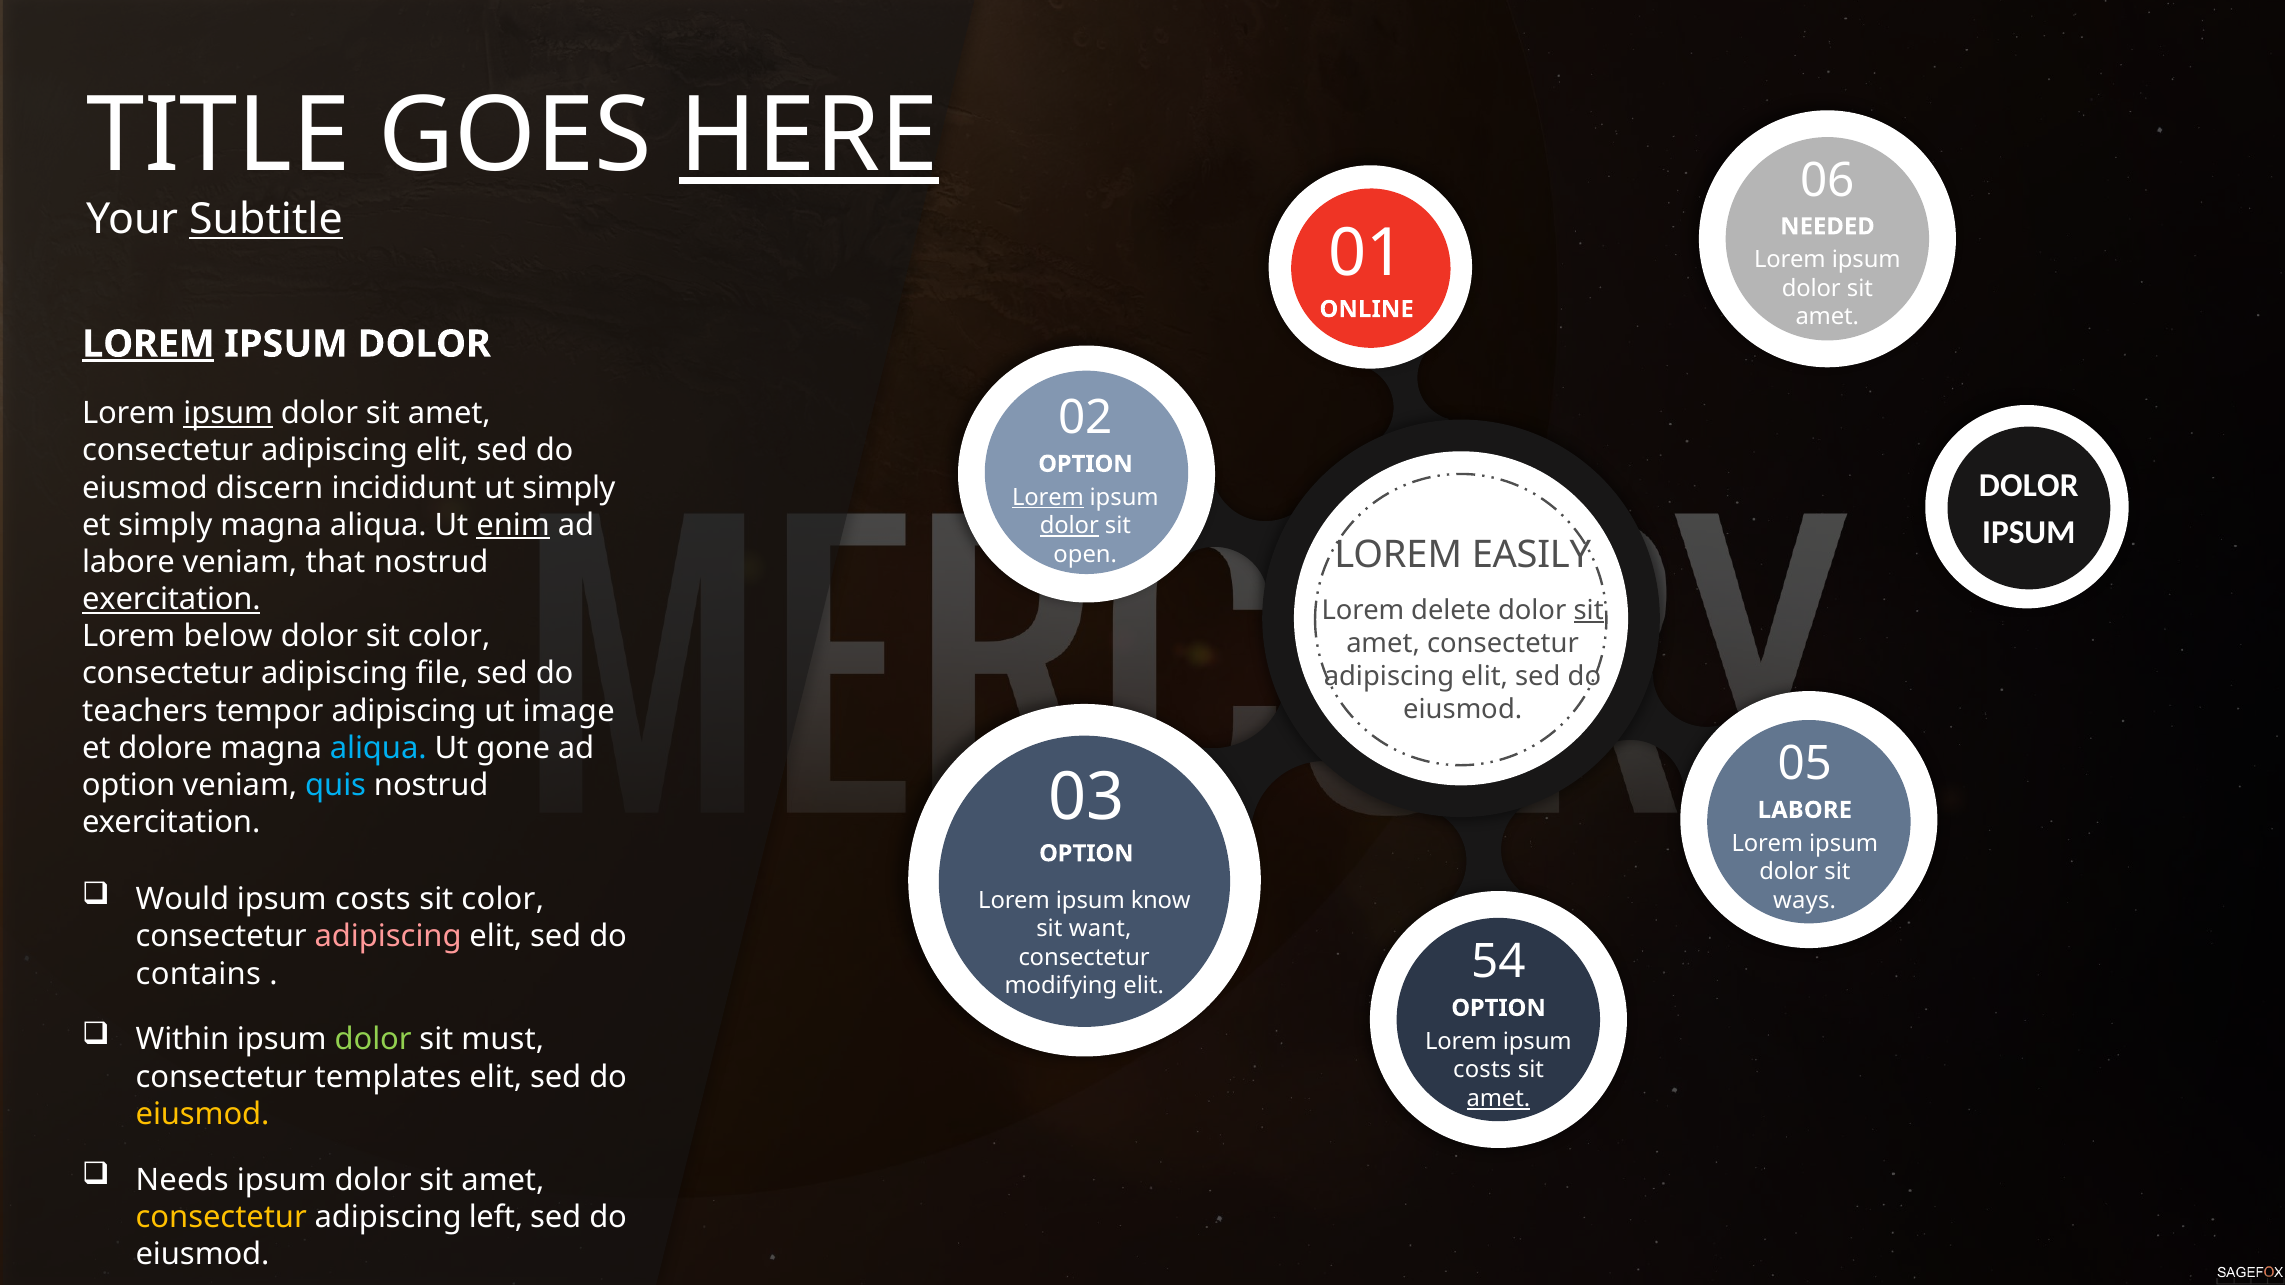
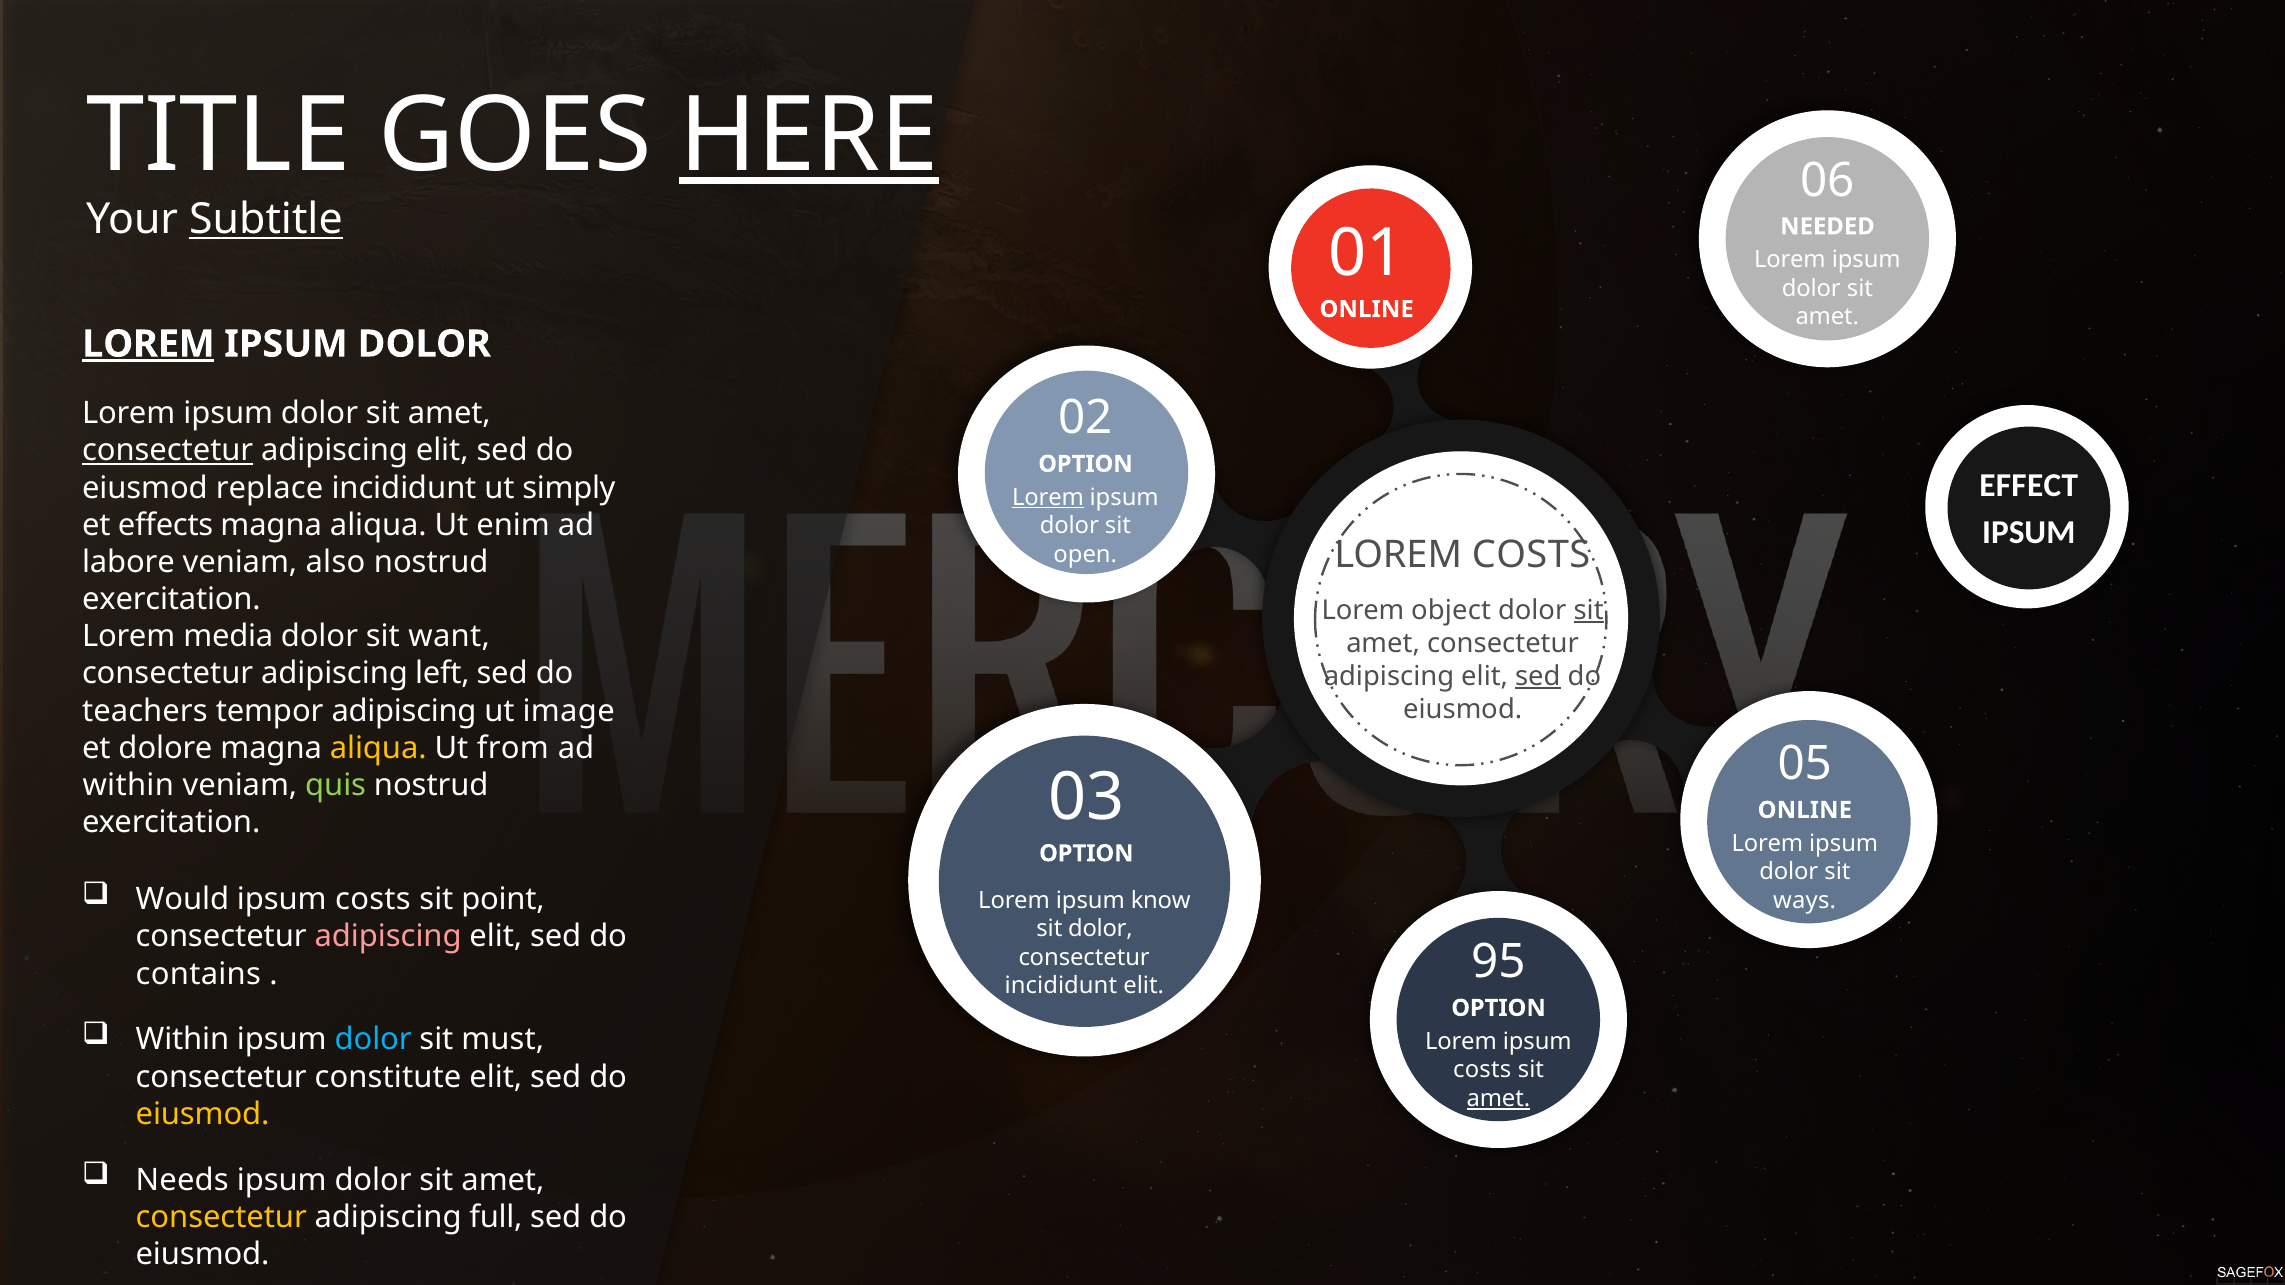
ipsum underline: present -> none (228, 414)
consectetur underline: none -> present (168, 451)
DOLOR: DOLOR -> EFFECT (2029, 486)
discern: discern -> replace (270, 488)
et simply: simply -> effects (166, 525)
enim underline: present -> none (513, 525)
dolor underline: present -> none (1069, 526)
LOREM EASILY: EASILY -> COSTS (1531, 556)
that: that -> also (335, 562)
exercitation underline: present -> none (171, 600)
delete: delete -> object (1451, 611)
below: below -> media (228, 637)
dolor sit color: color -> want (449, 637)
file: file -> left (442, 674)
sed underline: none -> present (1538, 676)
aliqua colour: light blue -> yellow (378, 748)
gone: gone -> from (513, 748)
option: option -> within (128, 785)
quis colour: light blue -> light green (336, 785)
LABORE: LABORE -> ONLINE (1805, 810)
color: color -> point (503, 900)
sit want: want -> dolor (1100, 929)
modifying: modifying -> incididunt (1061, 986)
54: 54 -> 95 (1498, 962)
dolor colour: light green -> light blue (373, 1040)
templates: templates -> constitute (388, 1077)
left: left -> full (496, 1217)
